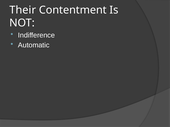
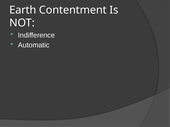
Their: Their -> Earth (23, 10)
